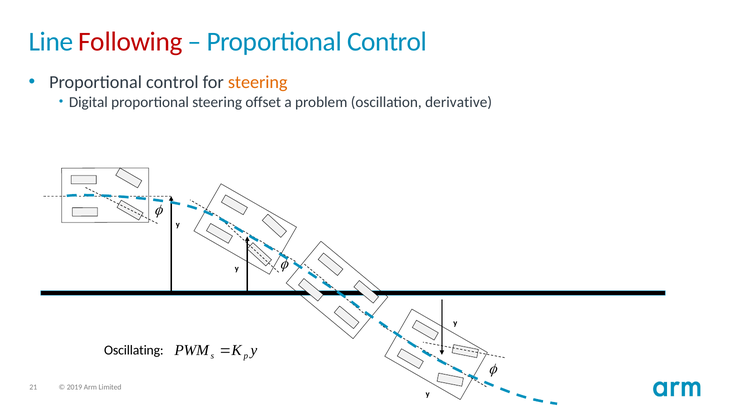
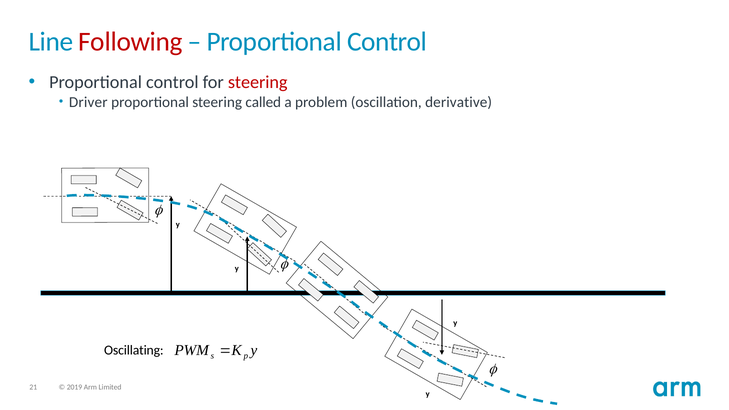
steering colour: orange -> red (258, 82)
Digital: Digital -> Driver (88, 102)
offset: offset -> called (263, 102)
